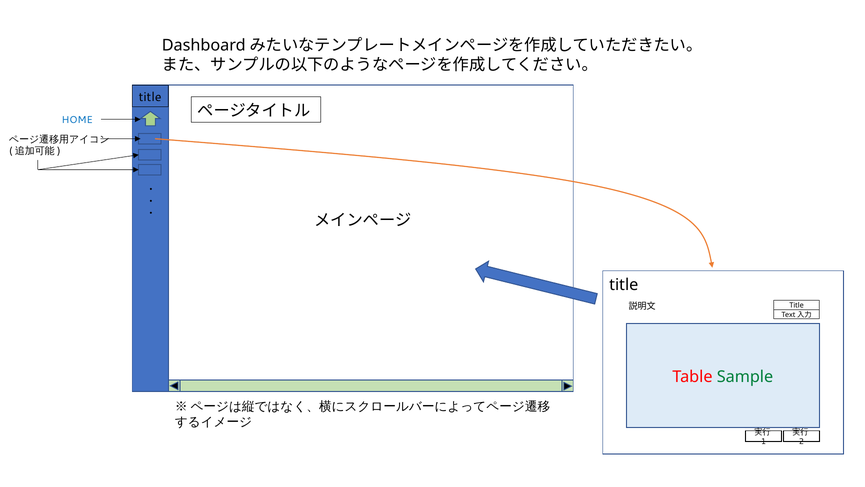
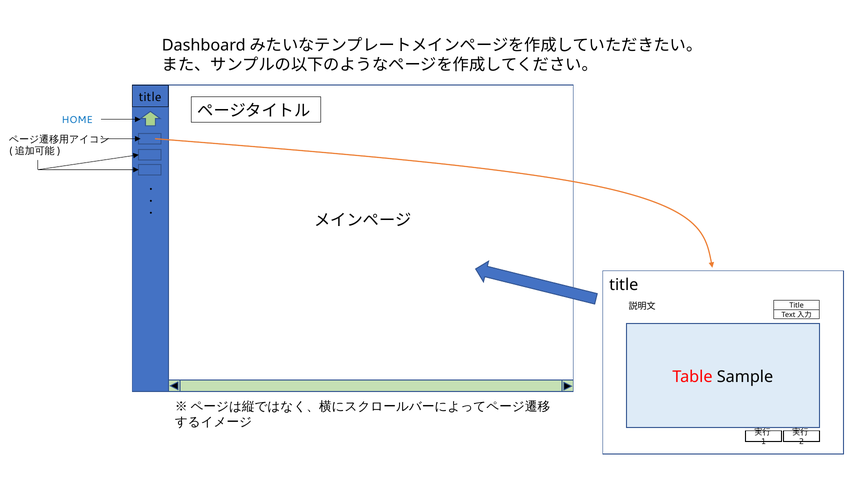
Sample colour: green -> black (745, 376)
